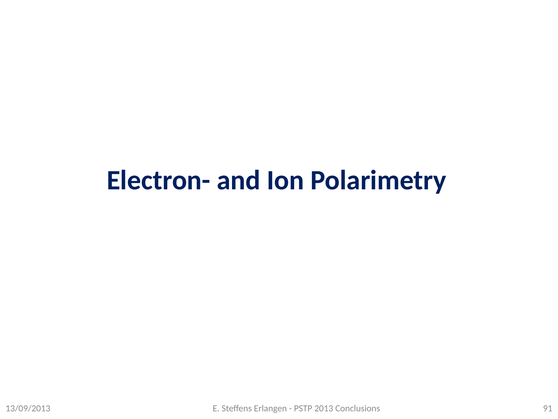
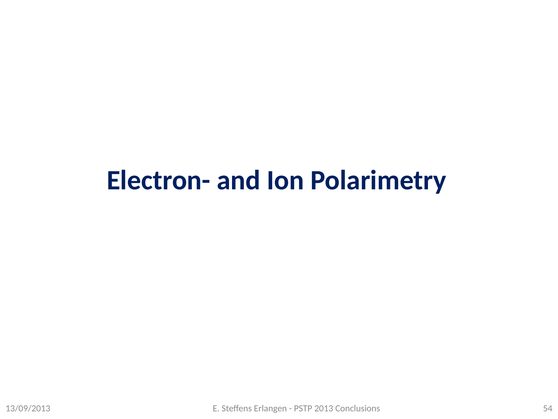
91: 91 -> 54 (548, 408)
